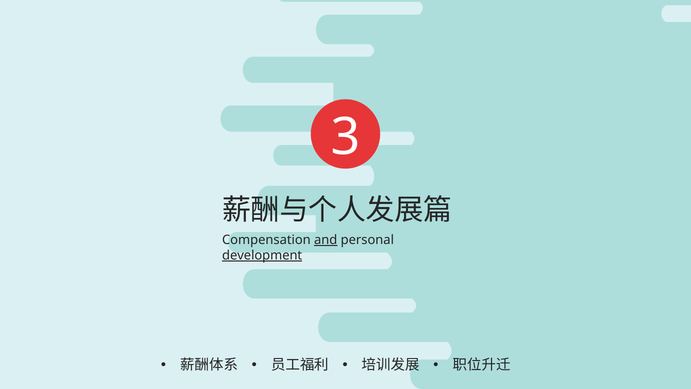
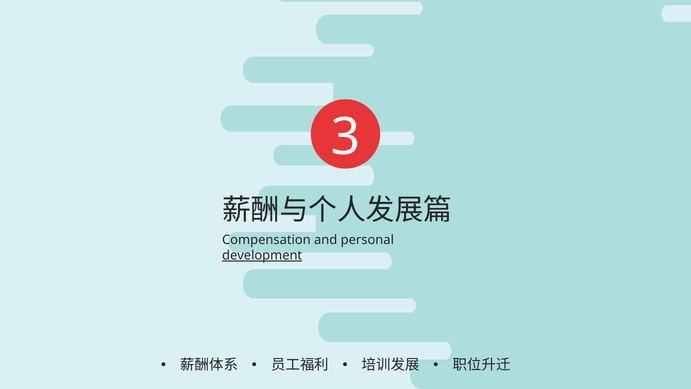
and underline: present -> none (326, 240)
